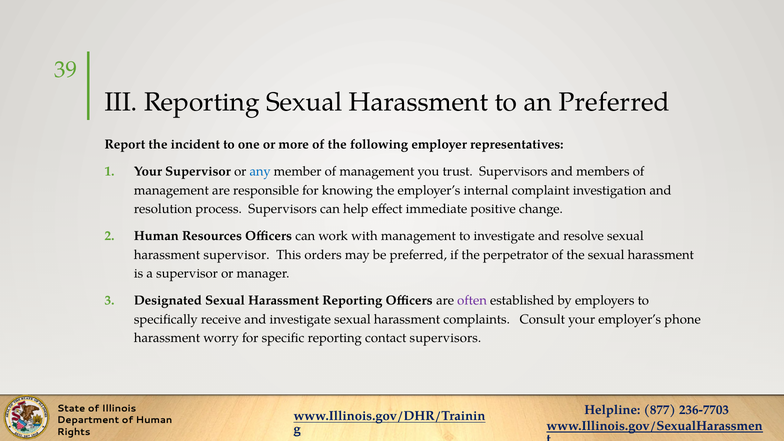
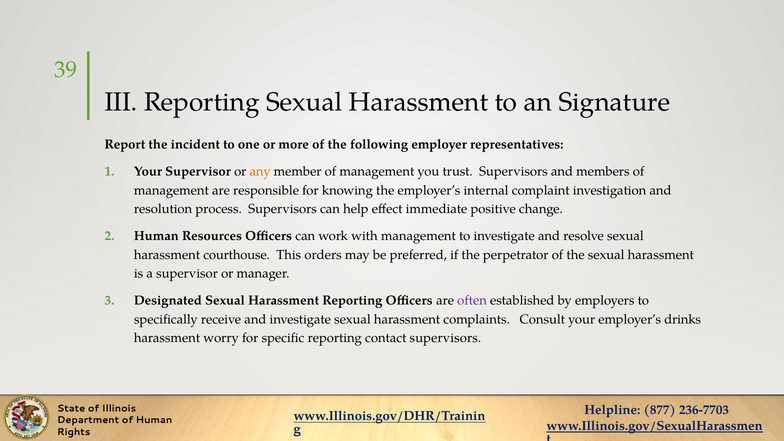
an Preferred: Preferred -> Signature (614, 102)
any colour: blue -> orange (260, 171)
harassment supervisor: supervisor -> courthouse (237, 255)
phone: phone -> drinks (683, 319)
